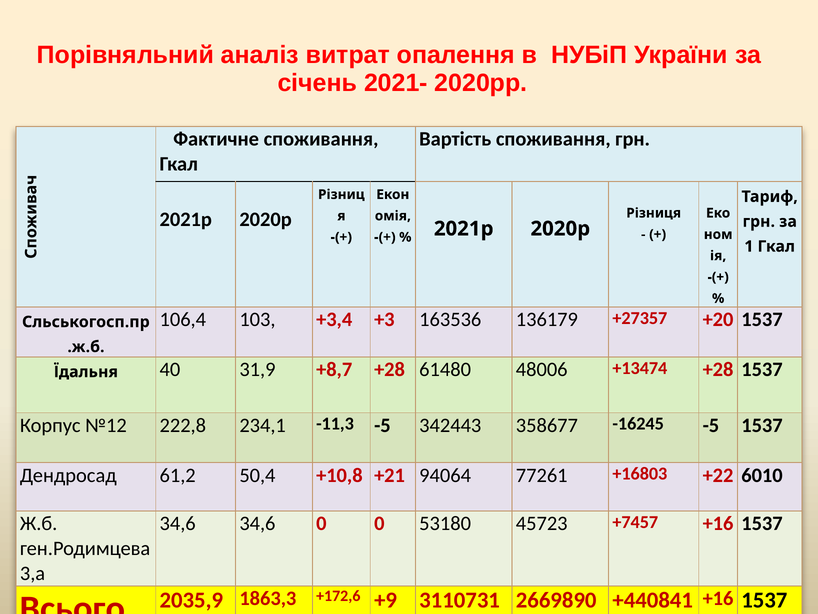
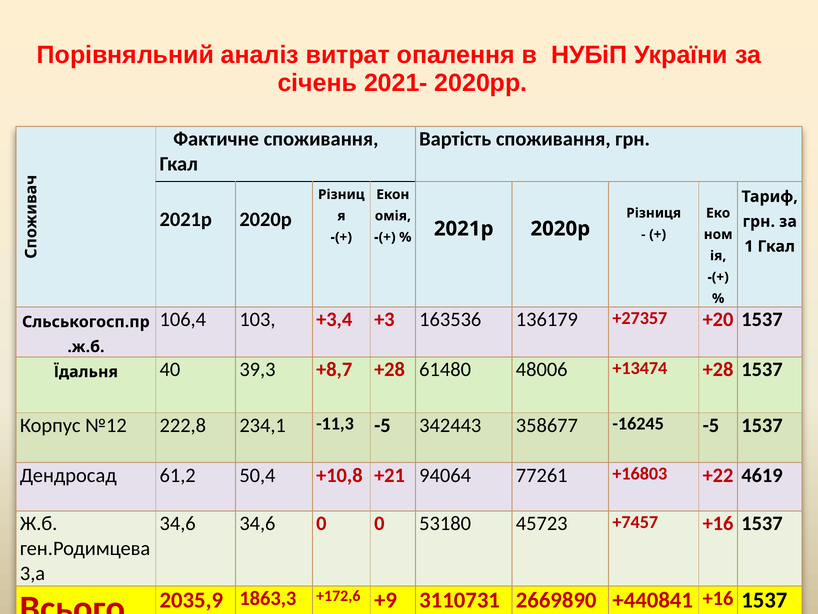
31,9: 31,9 -> 39,3 (257, 369)
6010: 6010 -> 4619 (762, 475)
